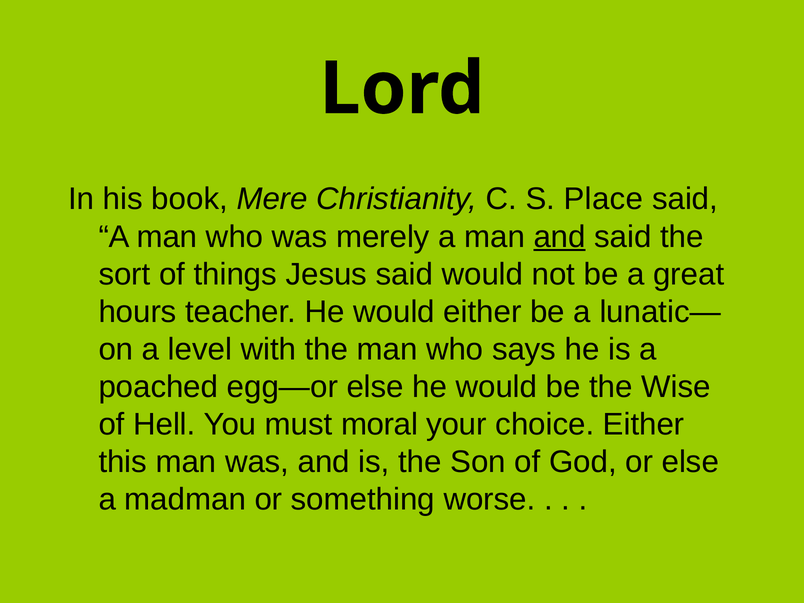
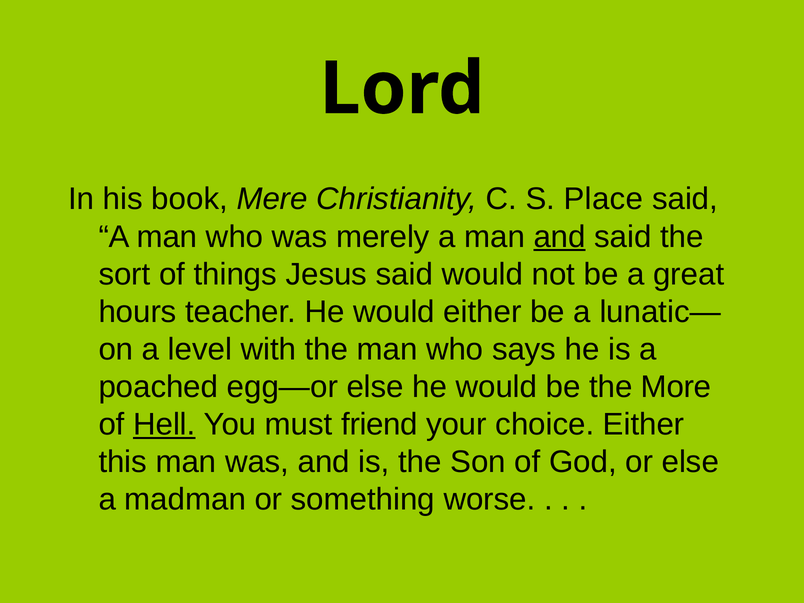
Wise: Wise -> More (676, 387)
Hell underline: none -> present (164, 424)
moral: moral -> friend (379, 424)
